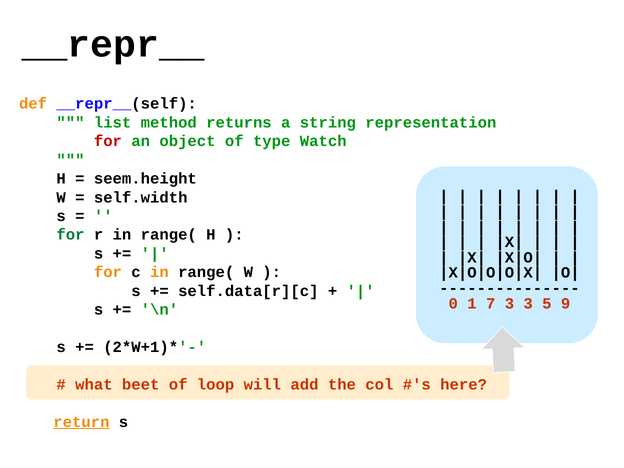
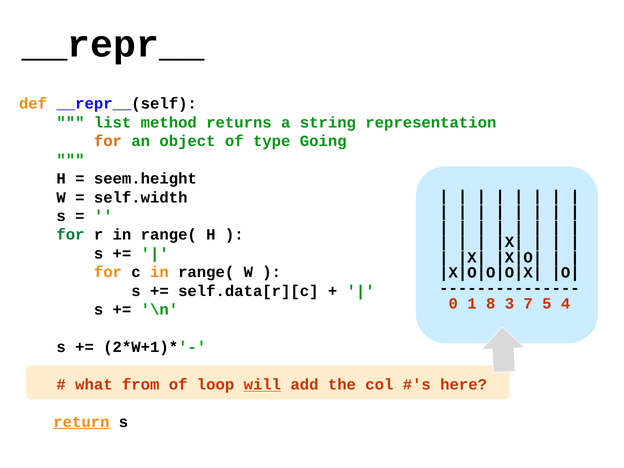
for colour: red -> orange (108, 141)
Watch: Watch -> Going (323, 141)
7: 7 -> 8 (491, 303)
3 3: 3 -> 7 (528, 303)
9: 9 -> 4 (566, 303)
beet: beet -> from (141, 385)
will underline: none -> present (262, 385)
